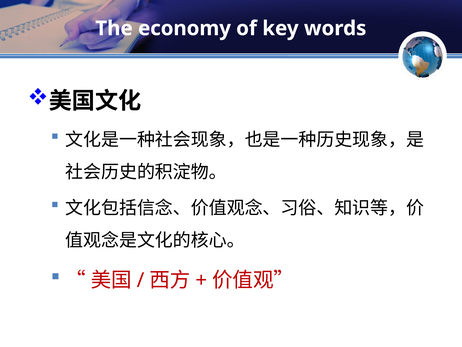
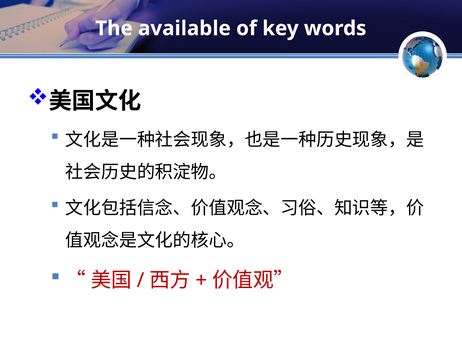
economy: economy -> available (184, 28)
